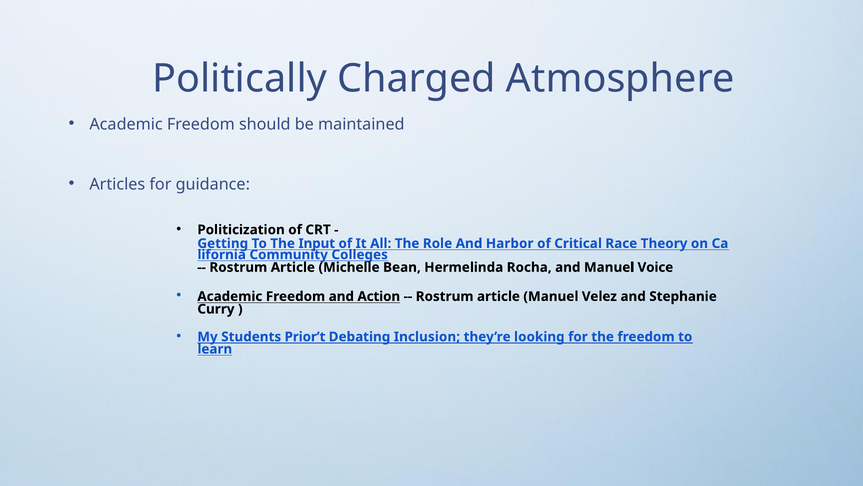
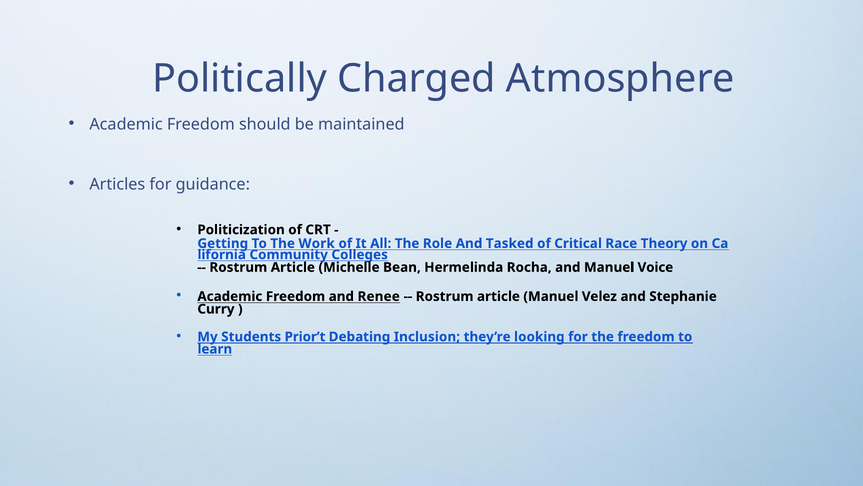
Input: Input -> Work (317, 243)
Harbor: Harbor -> Tasked (510, 243)
Action: Action -> Renee (379, 296)
